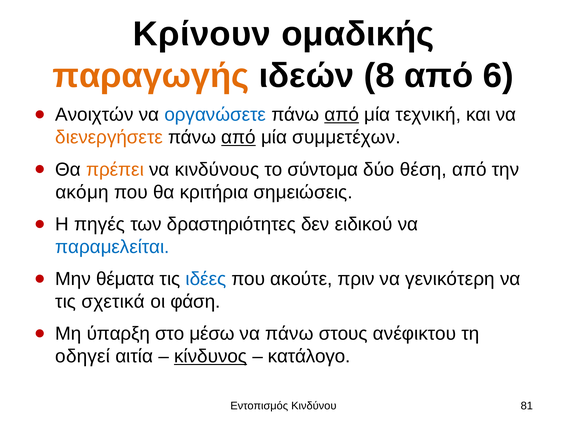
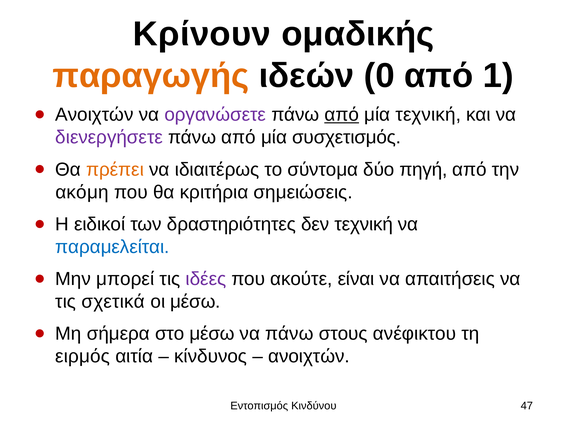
8: 8 -> 0 (379, 76)
6: 6 -> 1 (498, 76)
οργανώσετε colour: blue -> purple (215, 115)
διενεργήσετε colour: orange -> purple (109, 137)
από underline: present -> none (239, 137)
συμμετέχων: συμμετέχων -> συσχετισμός (347, 137)
κινδύνους: κινδύνους -> ιδιαιτέρως (217, 170)
θέση: θέση -> πηγή (423, 170)
πηγές: πηγές -> ειδικοί (100, 224)
δεν ειδικού: ειδικού -> τεχνική (364, 224)
θέματα: θέματα -> μπορεί (125, 279)
ιδέες colour: blue -> purple (206, 279)
πριν: πριν -> είναι (356, 279)
γενικότερη: γενικότερη -> απαιτήσεις (450, 279)
οι φάση: φάση -> μέσω (195, 302)
ύπαρξη: ύπαρξη -> σήμερα (118, 334)
οδηγεί: οδηγεί -> ειρμός (83, 357)
κίνδυνος underline: present -> none (211, 357)
κατάλογο: κατάλογο -> ανοιχτών (309, 357)
81: 81 -> 47 (527, 406)
